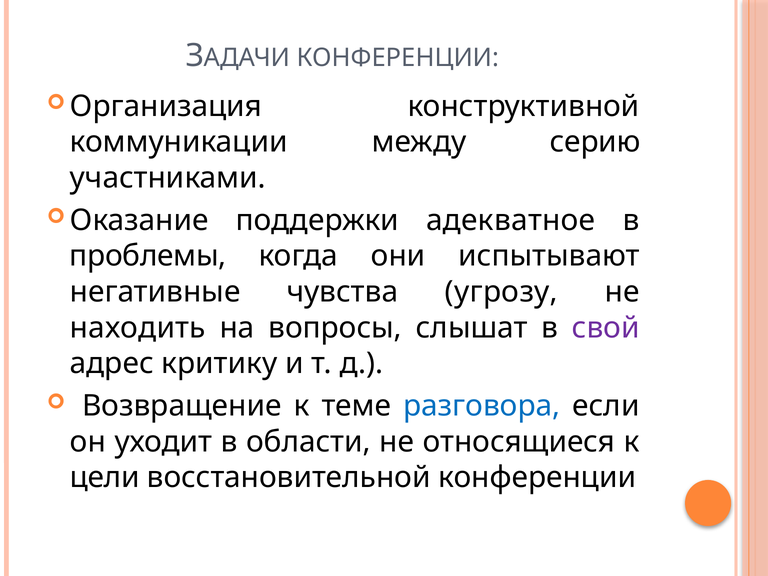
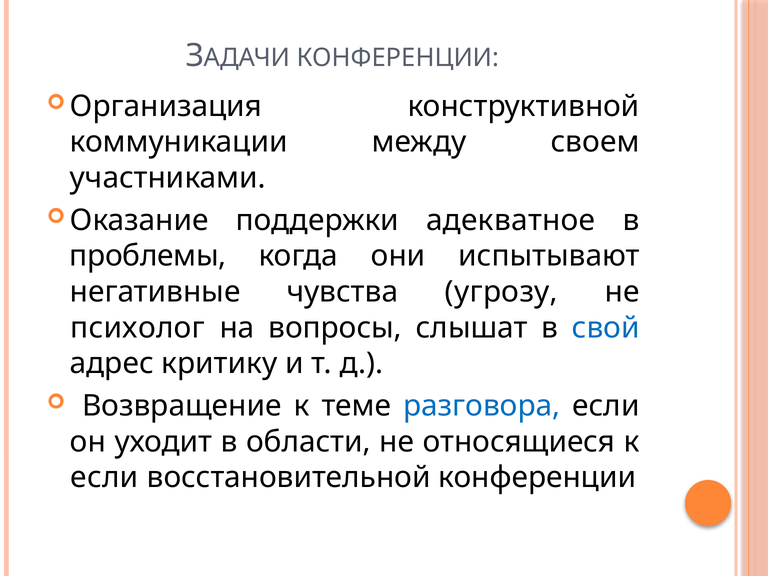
серию: серию -> своем (595, 142)
находить: находить -> психолог (138, 328)
свой colour: purple -> blue (606, 328)
цели: цели -> если (104, 478)
